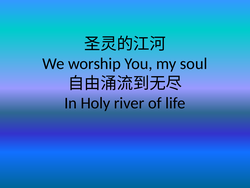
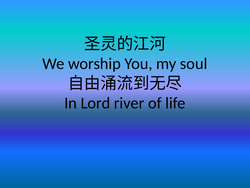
Holy: Holy -> Lord (95, 103)
